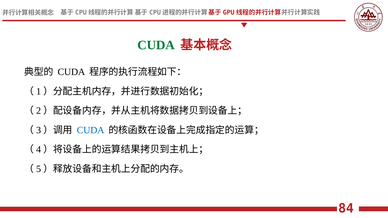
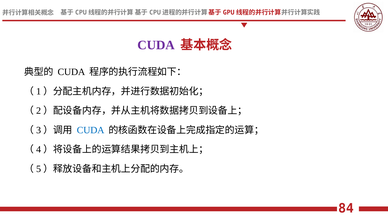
CUDA colour: green -> purple (156, 45)
